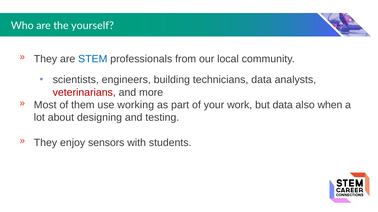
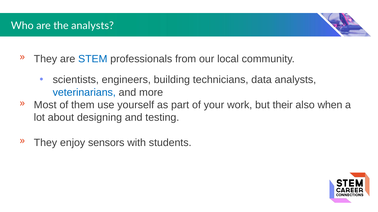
the yourself: yourself -> analysts (92, 26)
veterinarians colour: red -> blue (84, 93)
working: working -> yourself (136, 105)
but data: data -> their (283, 105)
